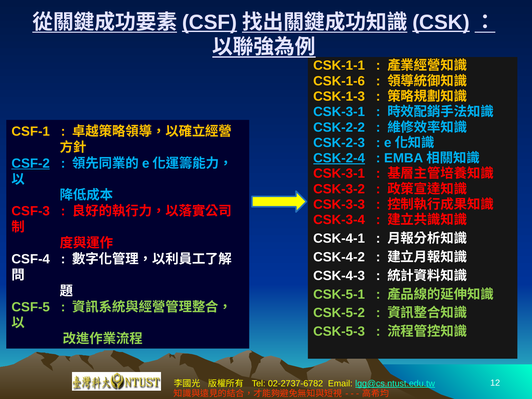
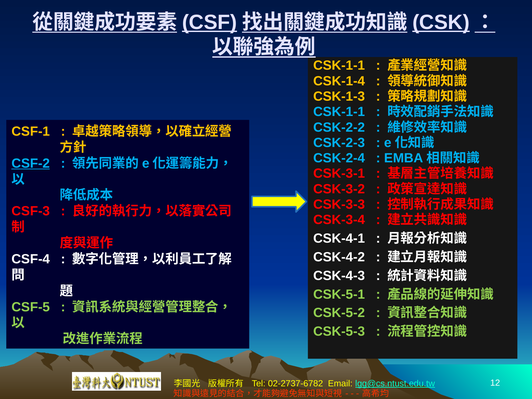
CSK-1-6: CSK-1-6 -> CSK-1-4 (339, 81)
CSK-3-1: CSK-3-1 -> CSK-1-1 (339, 112)
CSK-2-4 underline: present -> none (339, 158)
